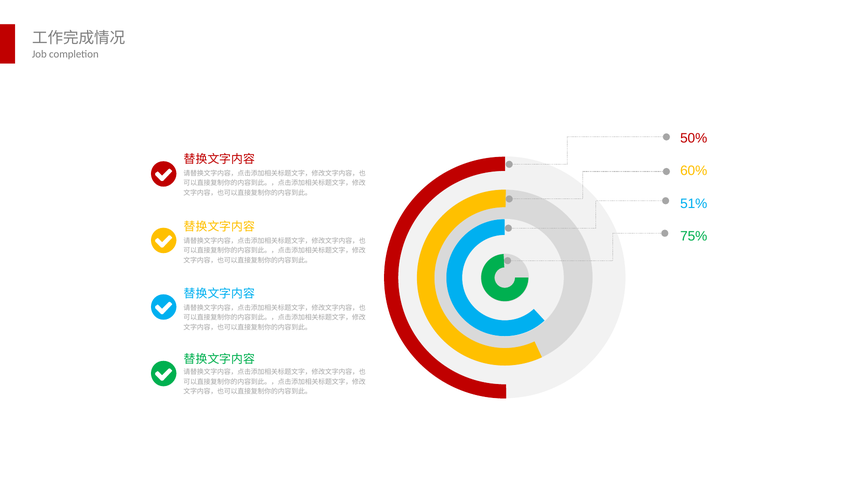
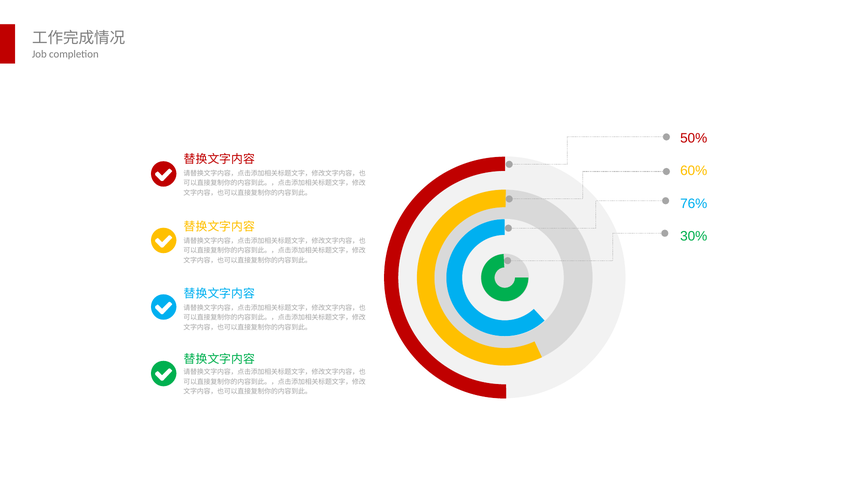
51%: 51% -> 76% (694, 203)
75%: 75% -> 30% (694, 236)
